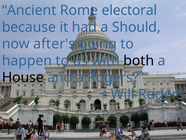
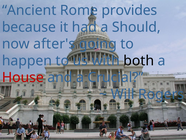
electoral: electoral -> provides (129, 10)
House colour: black -> red (23, 77)
a Rogers: Rogers -> Crucial (115, 77)
